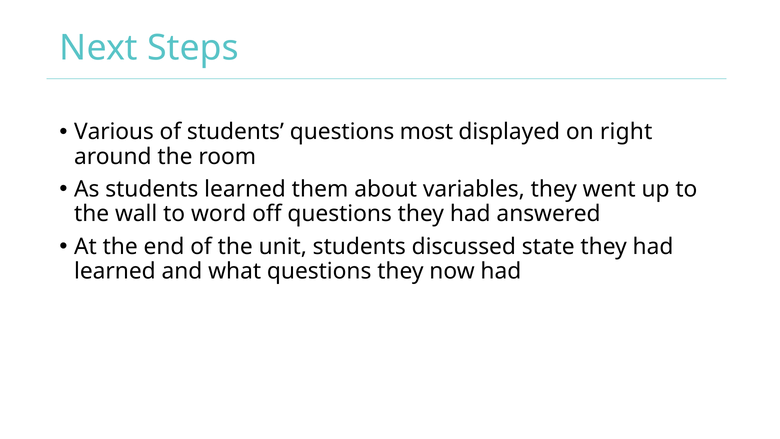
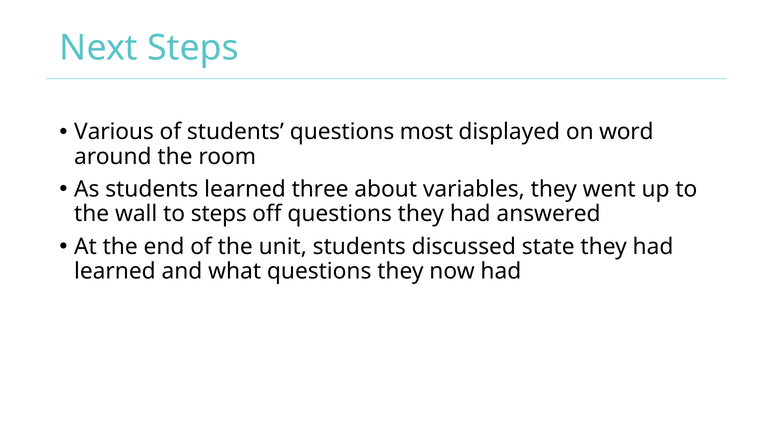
right: right -> word (626, 132)
them: them -> three (320, 189)
to word: word -> steps (219, 214)
